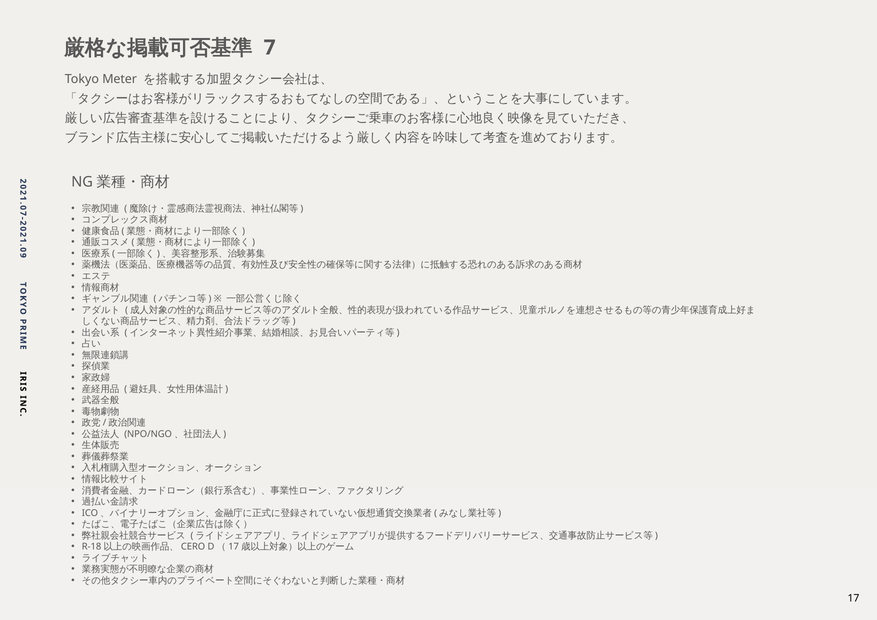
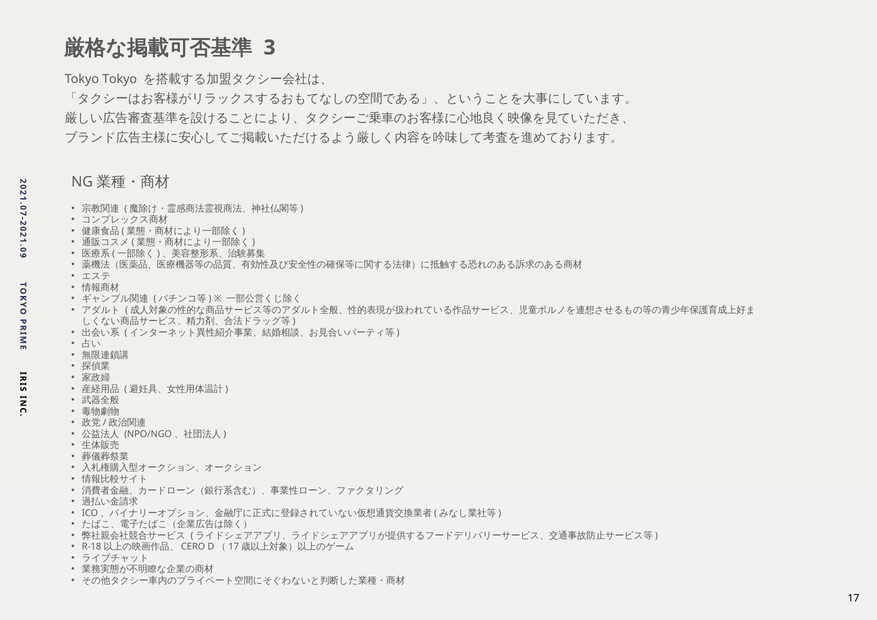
7: 7 -> 3 (270, 48)
Tokyo Meter: Meter -> Tokyo (120, 79)
